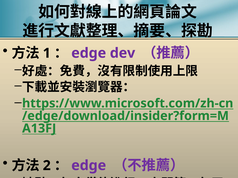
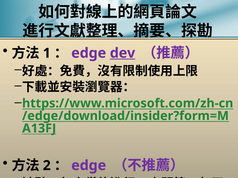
dev underline: none -> present (123, 53)
